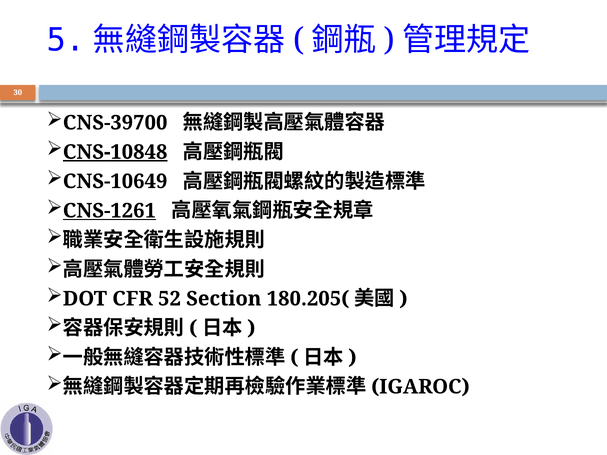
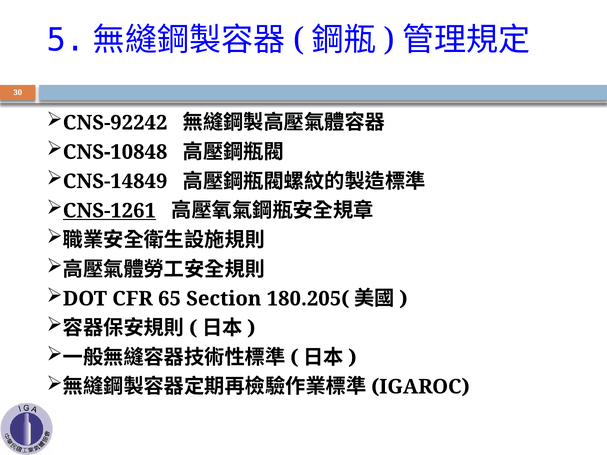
CNS-39700: CNS-39700 -> CNS-92242 (115, 123)
CNS-10848 underline: present -> none (115, 152)
CNS-10649: CNS-10649 -> CNS-14849 (115, 182)
52: 52 -> 65 (169, 299)
